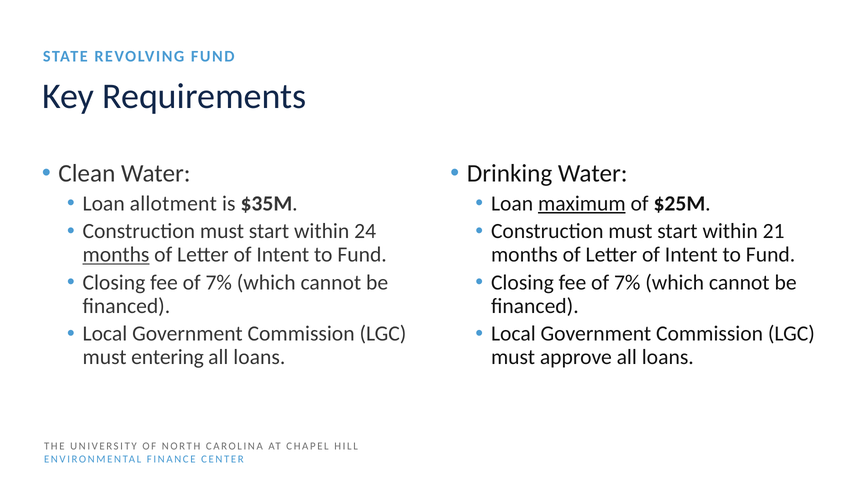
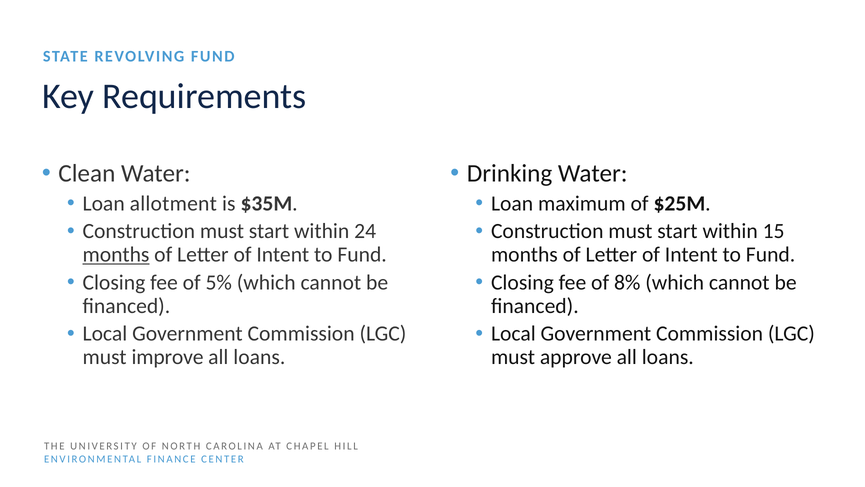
maximum underline: present -> none (582, 203)
21: 21 -> 15 (774, 231)
7%: 7% -> 5% (219, 282)
7%: 7% -> 8% (627, 282)
entering: entering -> improve (168, 357)
